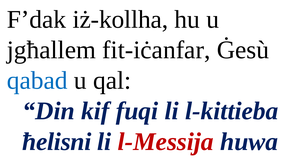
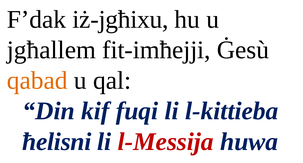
iż-kollha: iż-kollha -> iż-jgħixu (120, 19)
fit-iċanfar: fit-iċanfar -> fit-imħejji (156, 50)
qabad colour: blue -> orange (37, 81)
